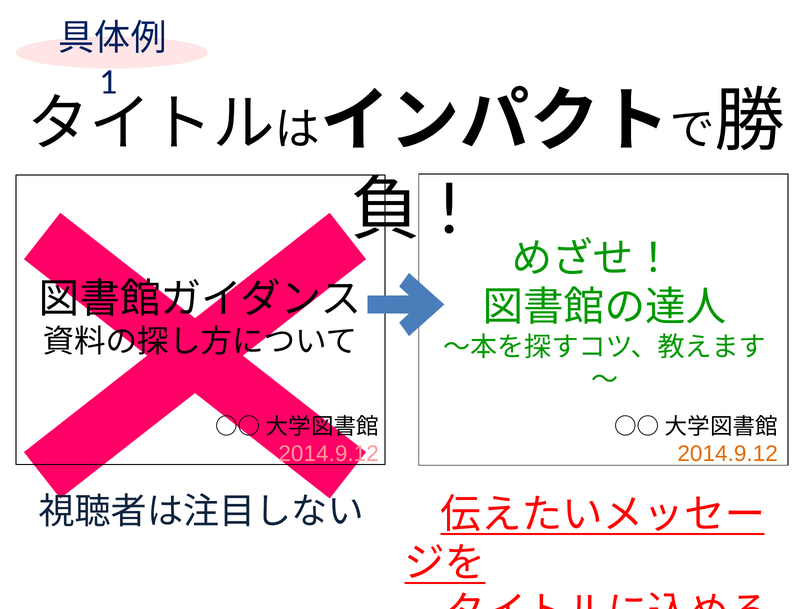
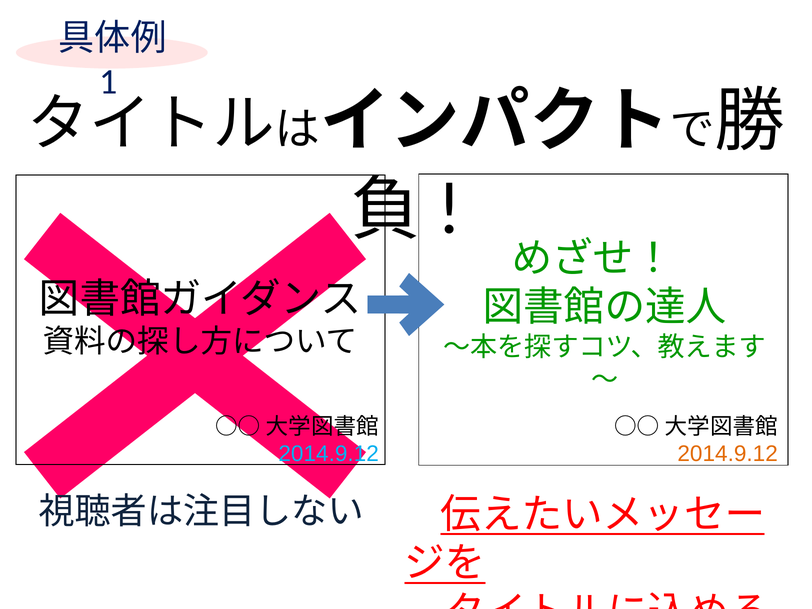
2014.9.12 colour: pink -> light blue (329, 454)
